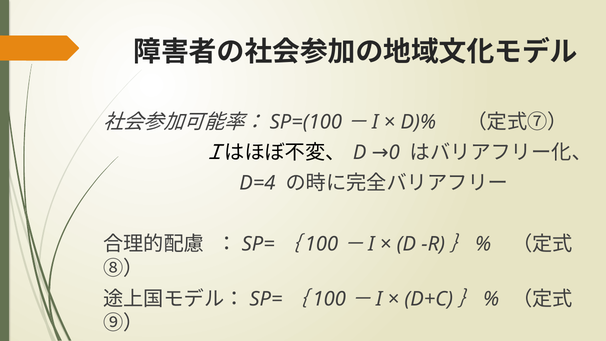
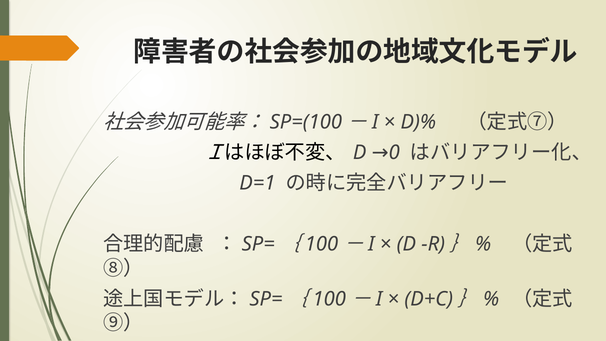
D=4: D=4 -> D=1 (257, 183)
